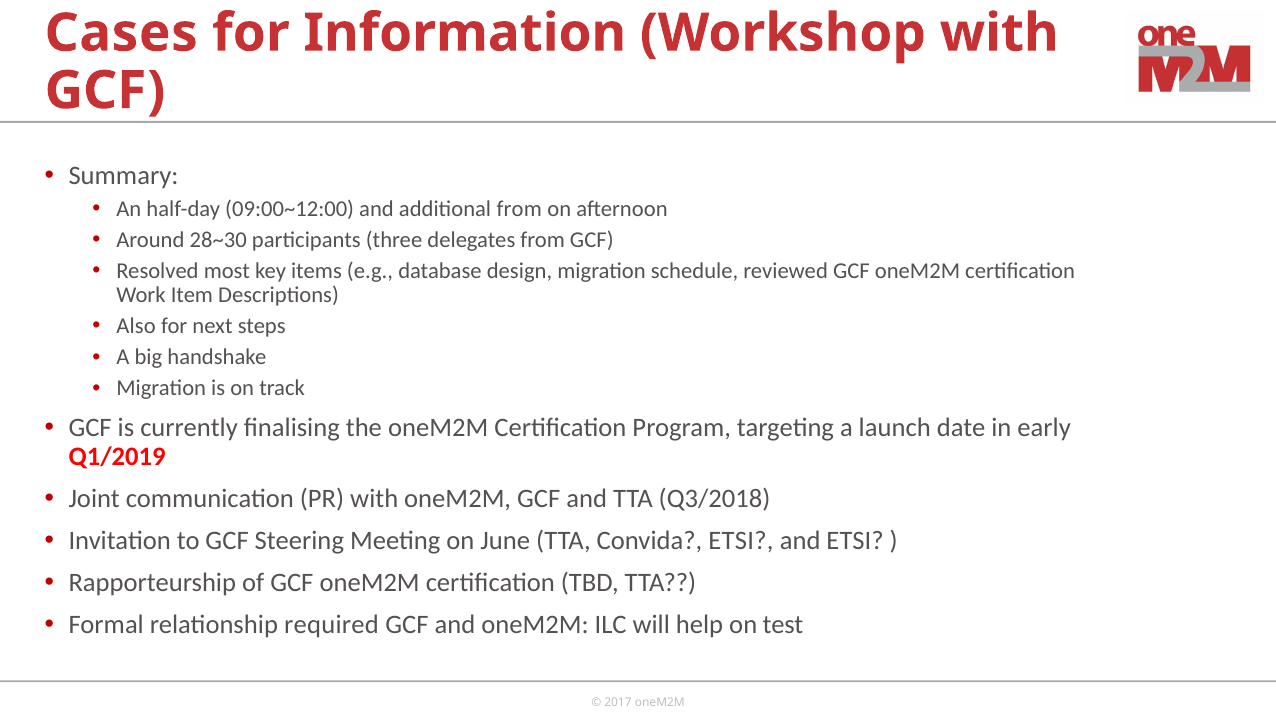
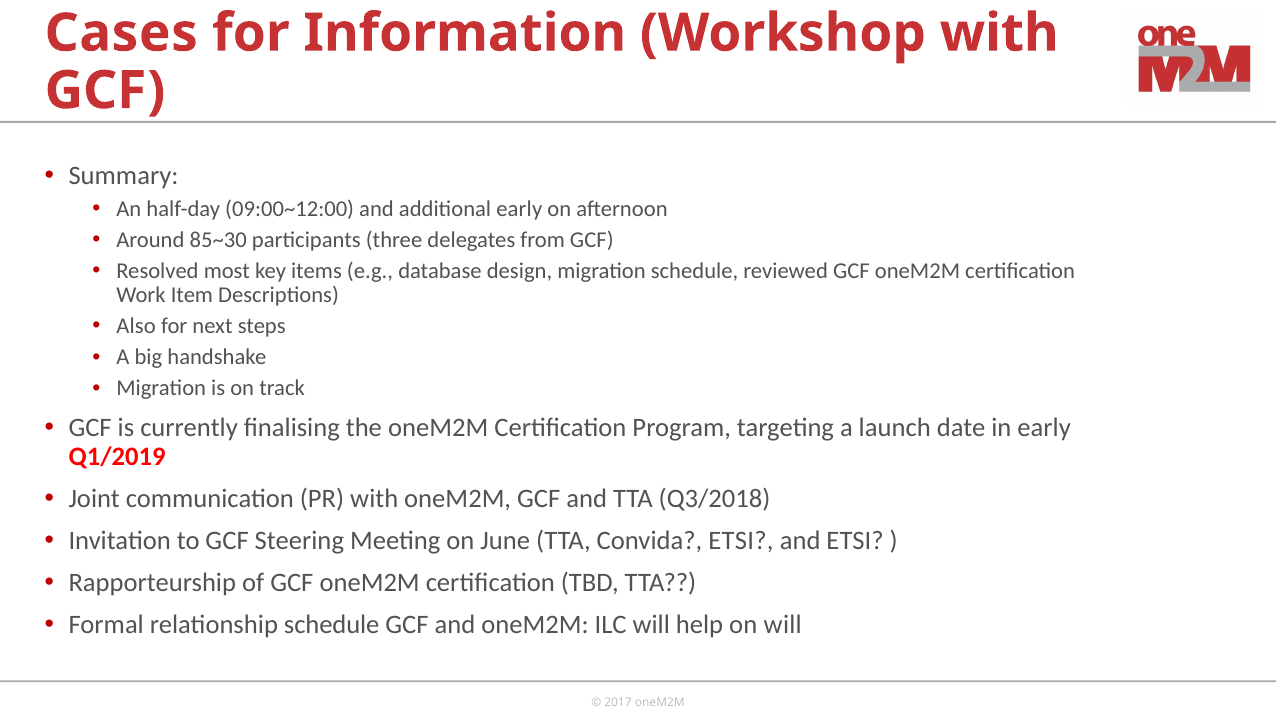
additional from: from -> early (519, 209)
28~30: 28~30 -> 85~30 (218, 240)
relationship required: required -> schedule (332, 625)
on test: test -> will (783, 625)
